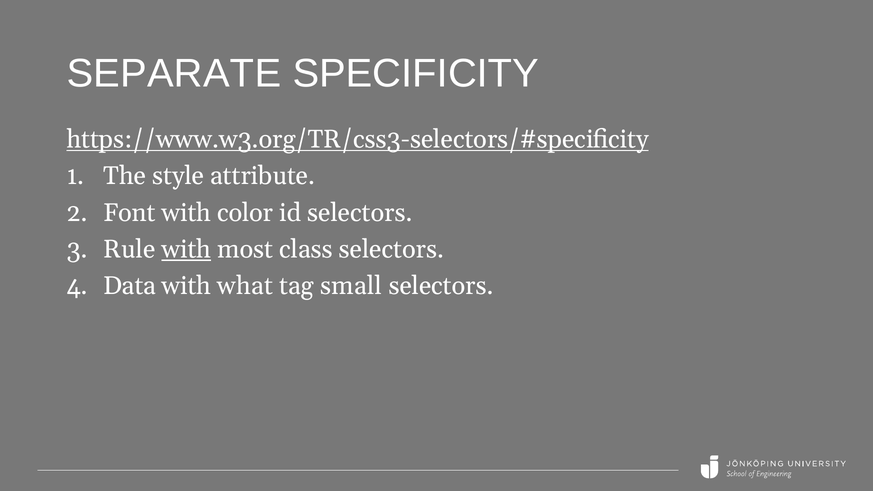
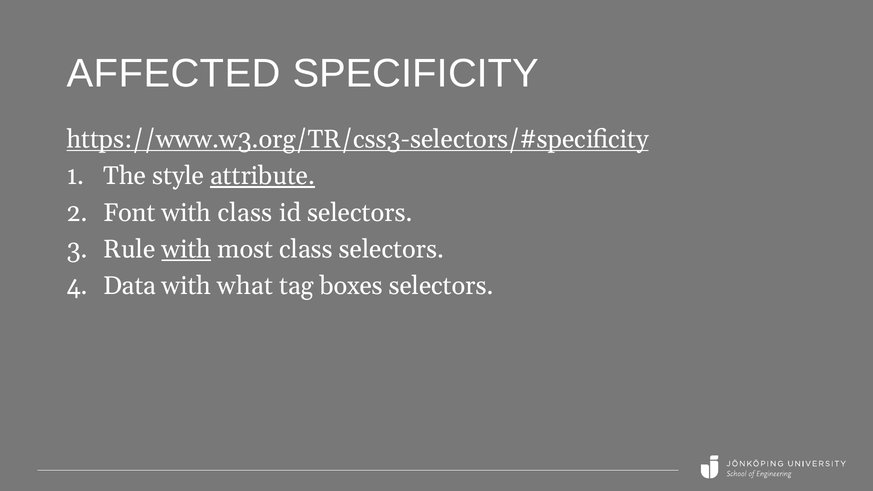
SEPARATE: SEPARATE -> AFFECTED (174, 73)
attribute underline: none -> present (263, 176)
with color: color -> class (245, 213)
small: small -> boxes (351, 286)
